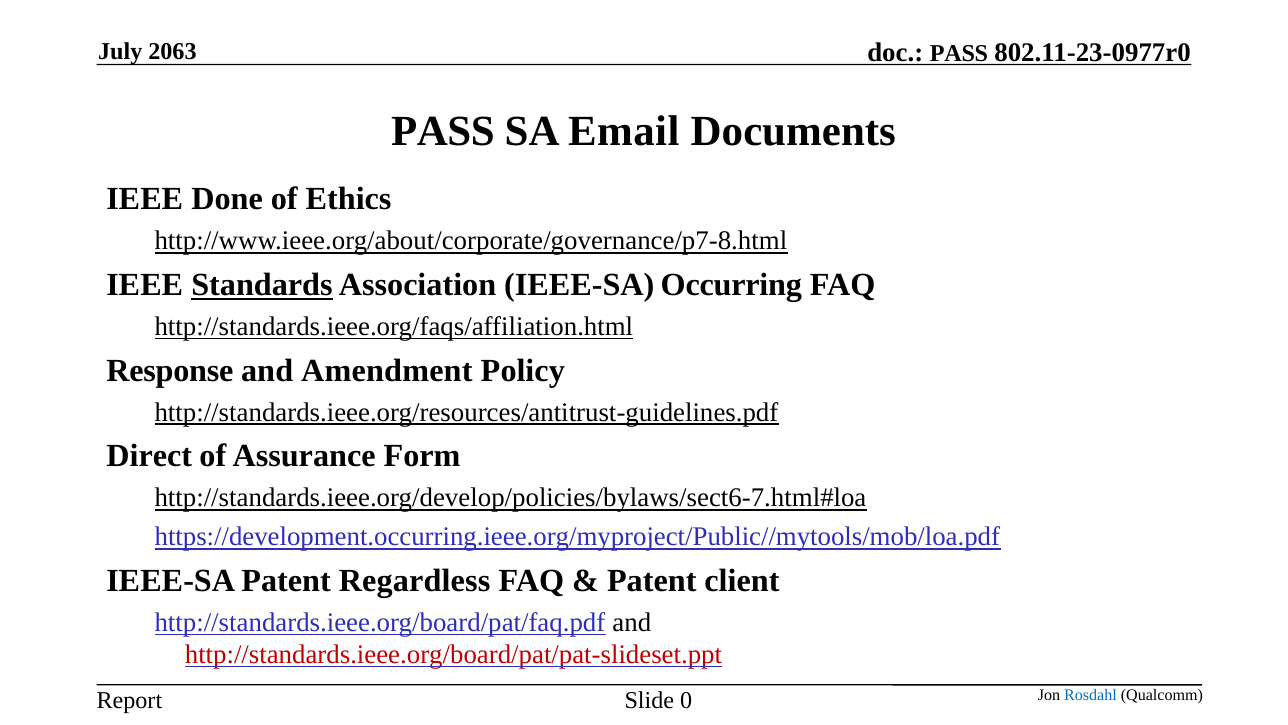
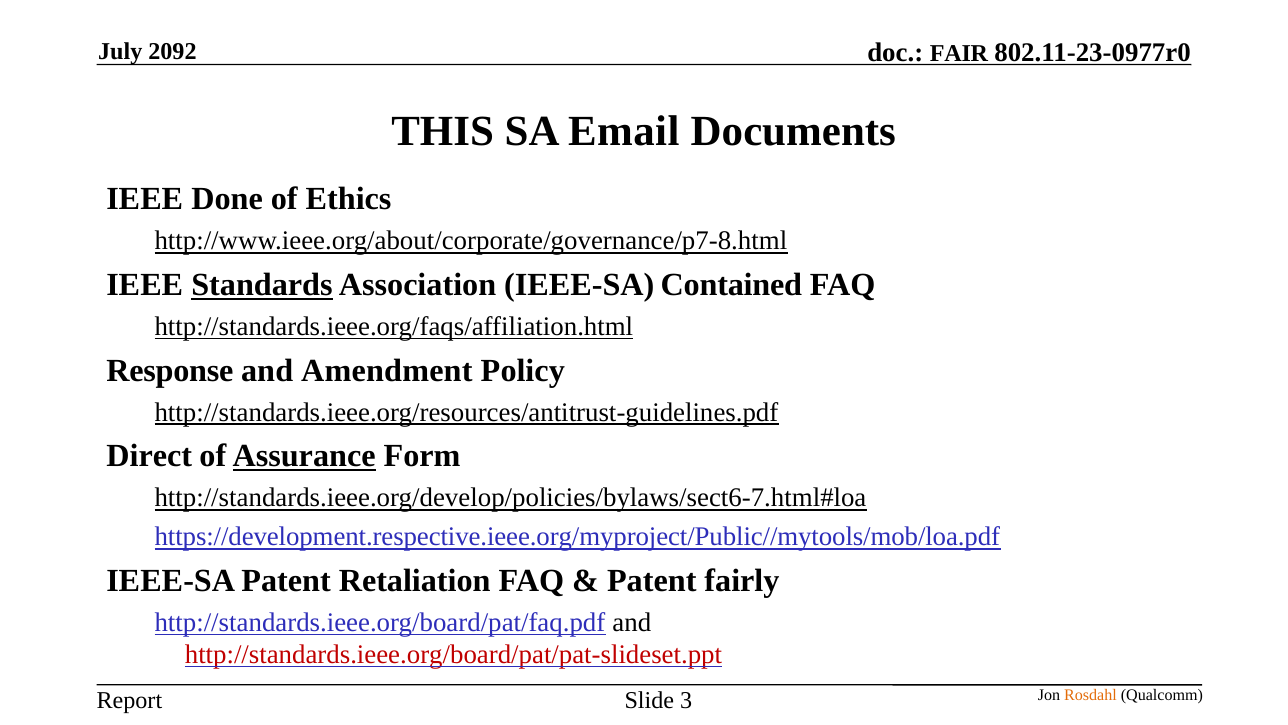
PASS: PASS -> FAIR (959, 53)
2063: 2063 -> 2092 (172, 51)
PASS: PASS -> THIS (443, 132)
Occurring: Occurring -> Contained (731, 285)
Assurance underline: none -> present (304, 456)
https://development.occurring.ieee.org/myproject/Public//mytools/mob/loa.pdf: https://development.occurring.ieee.org/myproject/Public//mytools/mob/loa.pdf -> https://development.respective.ieee.org/myproject/Public//mytools/mob/loa.pdf (577, 537)
Regardless: Regardless -> Retaliation (415, 580)
client: client -> fairly (742, 580)
0: 0 -> 3 (686, 700)
Rosdahl colour: blue -> orange (1090, 695)
